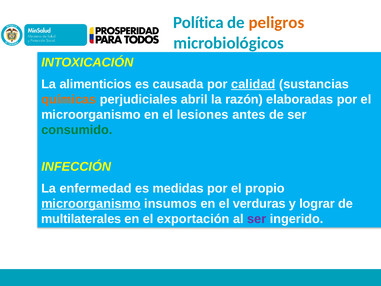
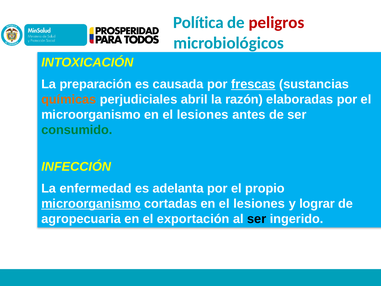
peligros colour: orange -> red (276, 23)
alimenticios: alimenticios -> preparación (96, 84)
calidad: calidad -> frescas (253, 84)
medidas: medidas -> adelanta (178, 188)
insumos: insumos -> cortadas (171, 203)
verduras: verduras -> lesiones (259, 203)
multilaterales: multilaterales -> agropecuaria (81, 219)
ser colour: purple -> black (257, 219)
